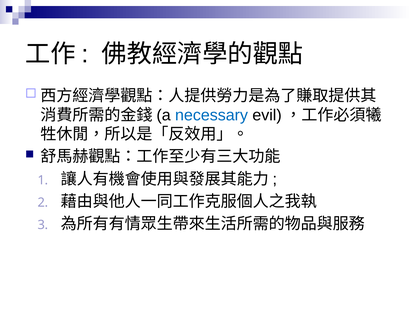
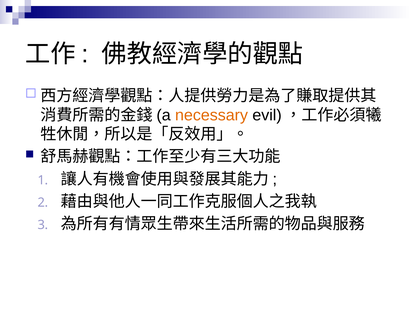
necessary colour: blue -> orange (212, 115)
